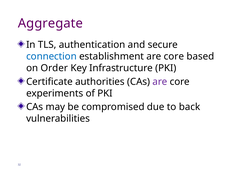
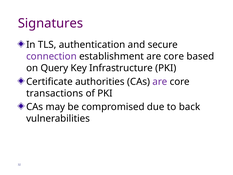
Aggregate: Aggregate -> Signatures (50, 23)
connection colour: blue -> purple (51, 56)
Order: Order -> Query (54, 68)
experiments: experiments -> transactions (55, 93)
